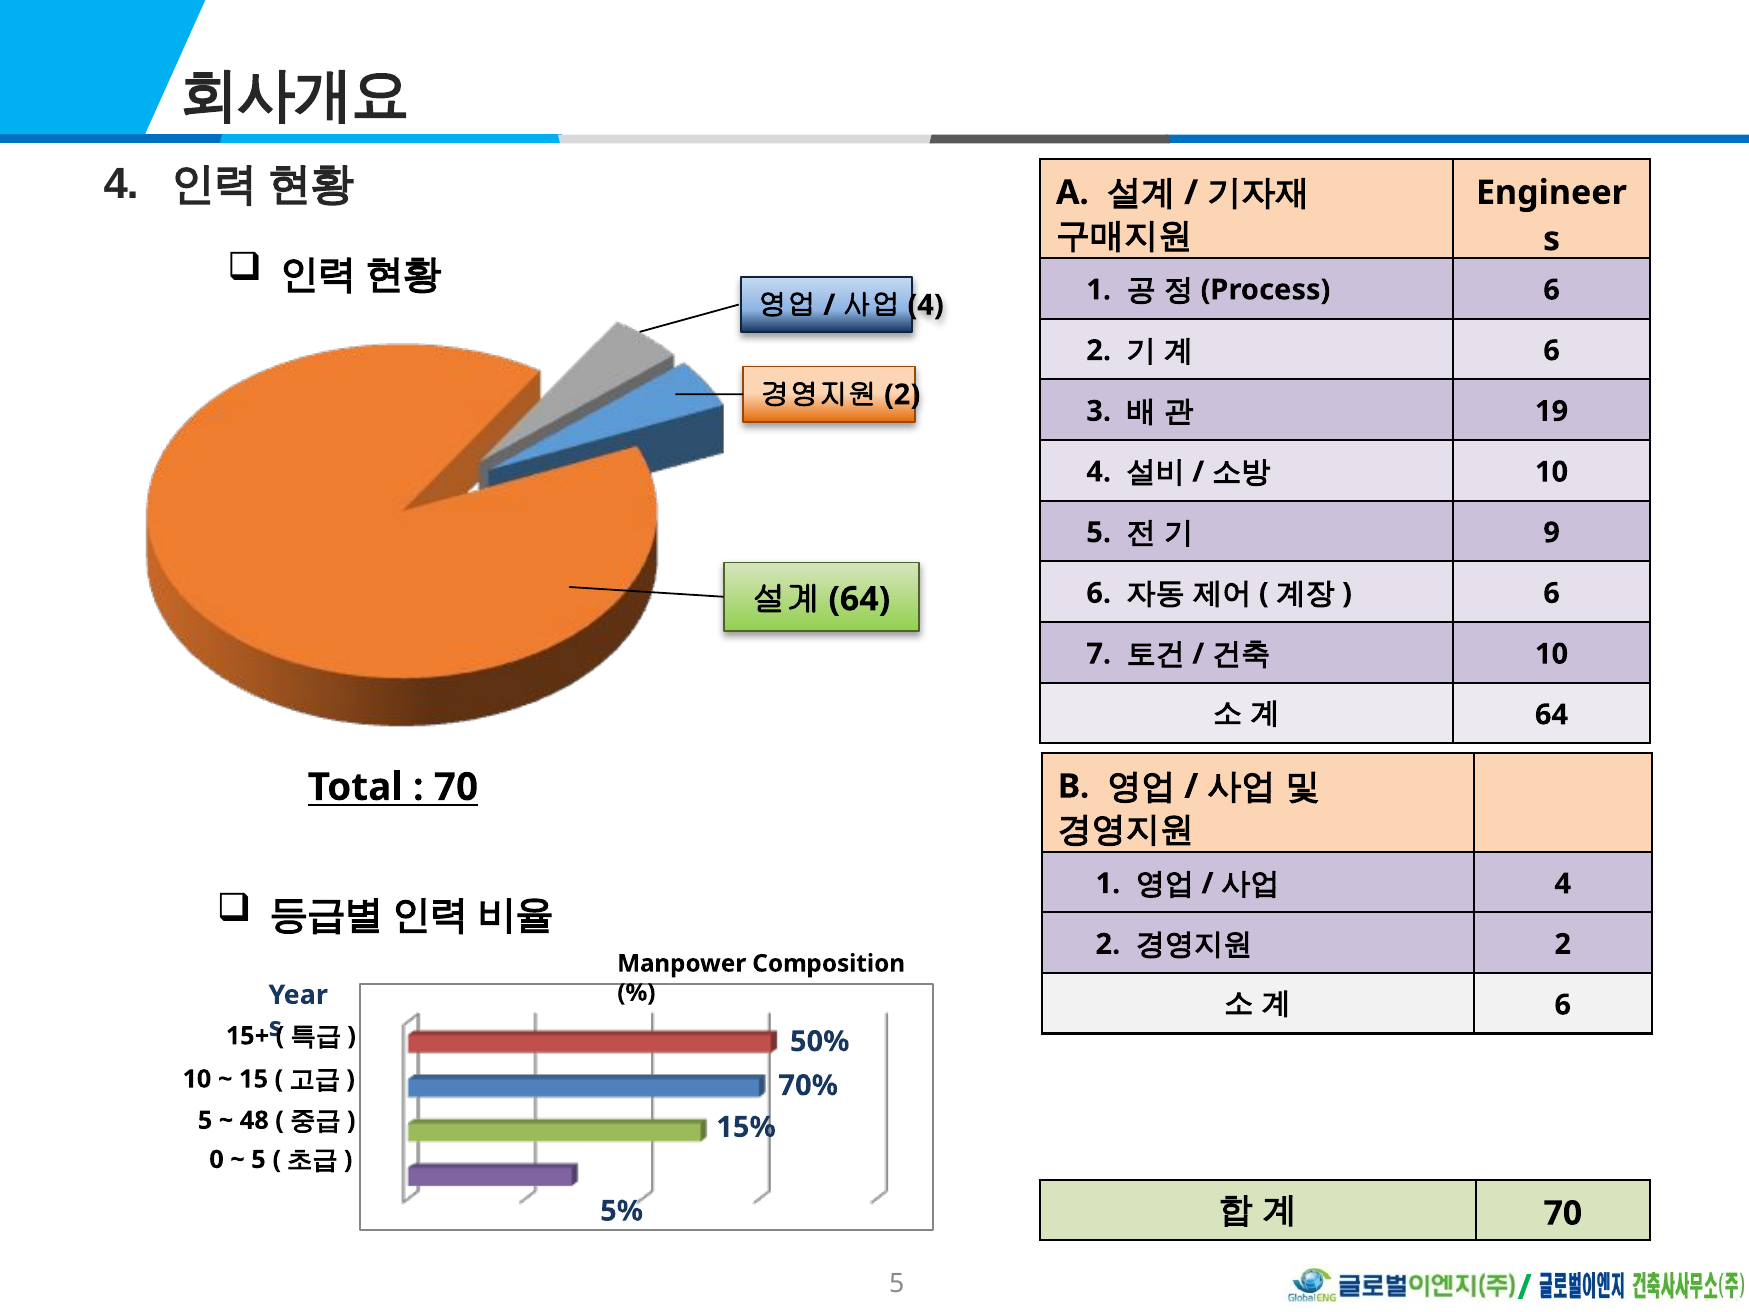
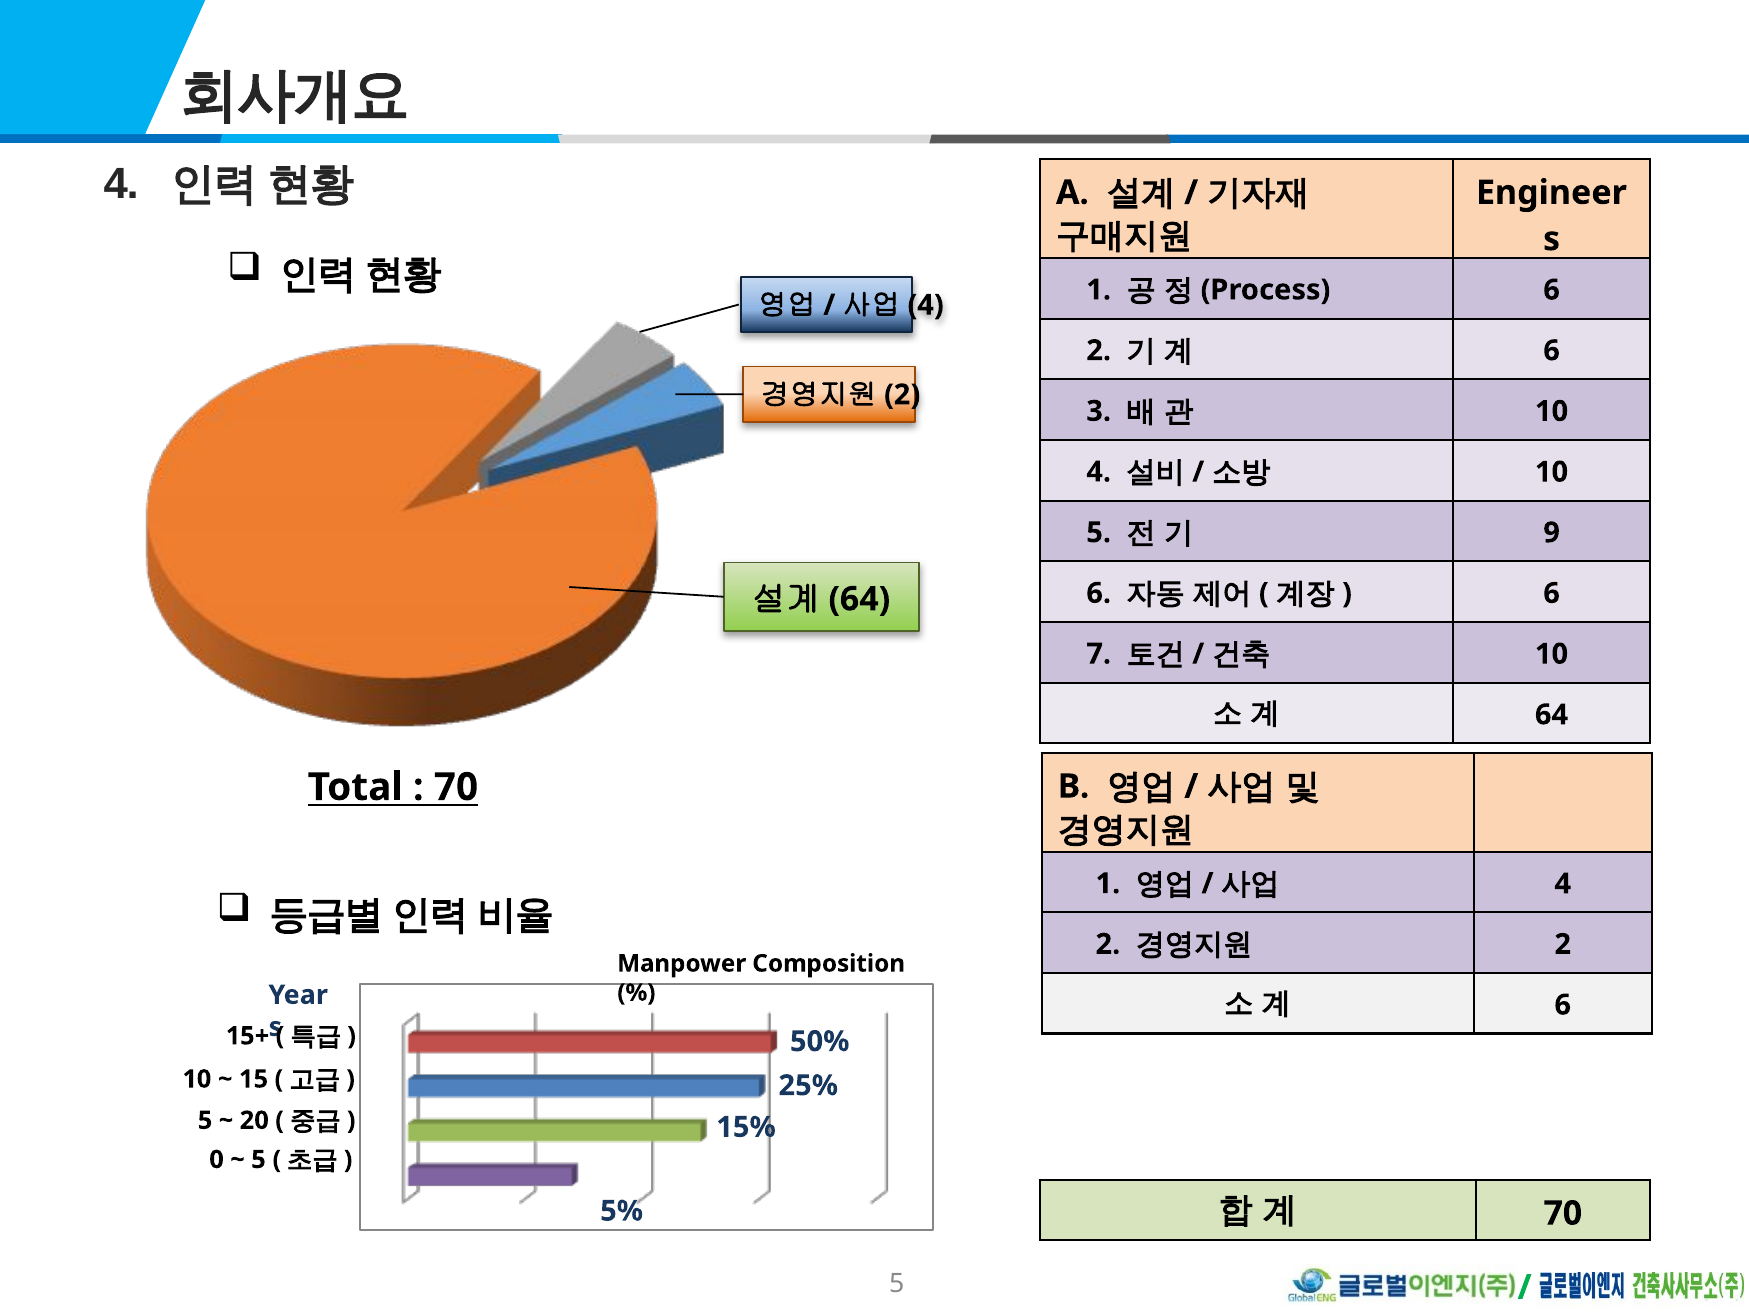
19: 19 -> 10 (1552, 411)
70%: 70% -> 25% (808, 1085)
48: 48 -> 20 (254, 1120)
